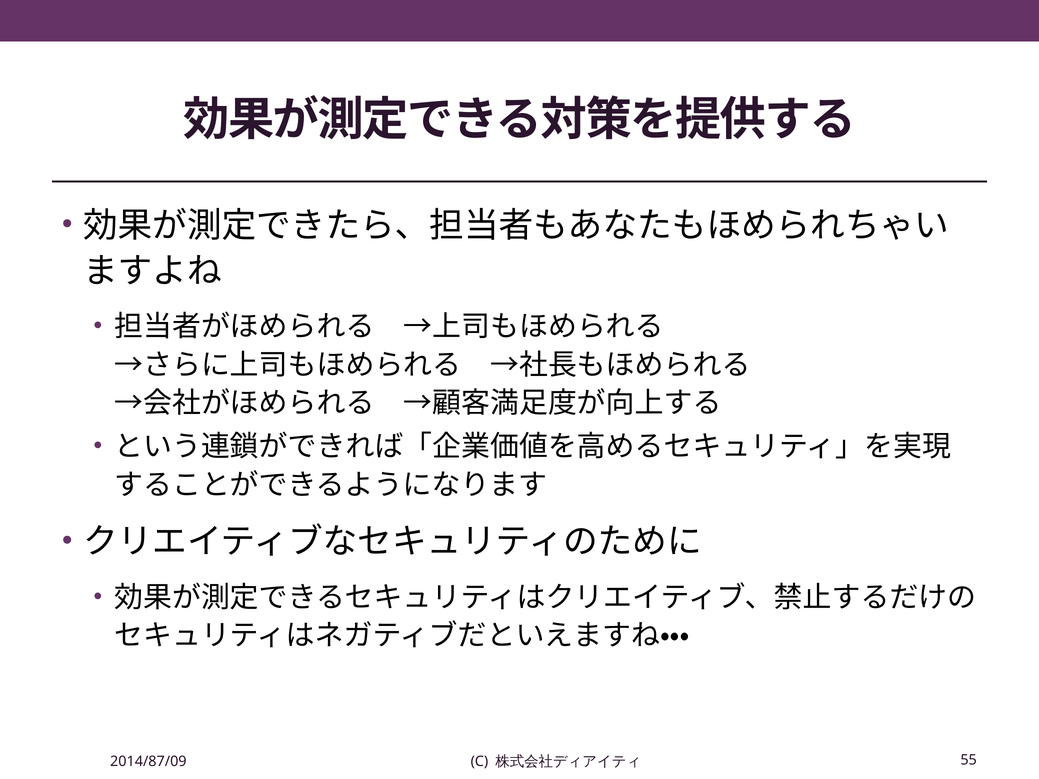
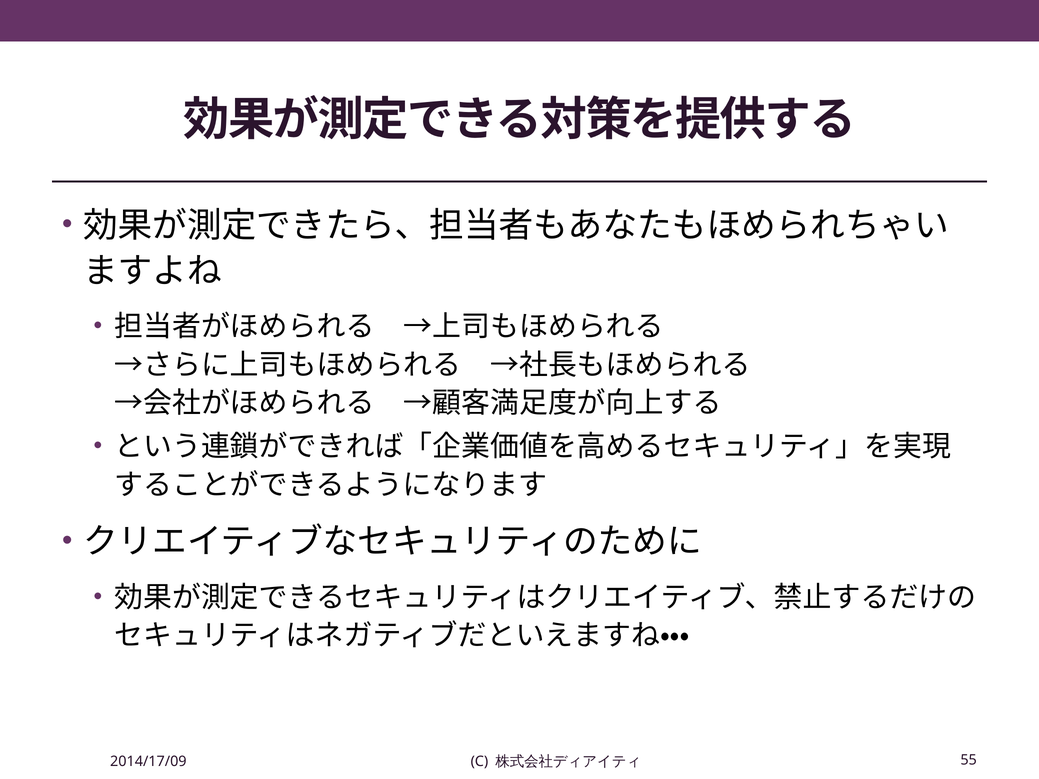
2014/87/09: 2014/87/09 -> 2014/17/09 (148, 762)
